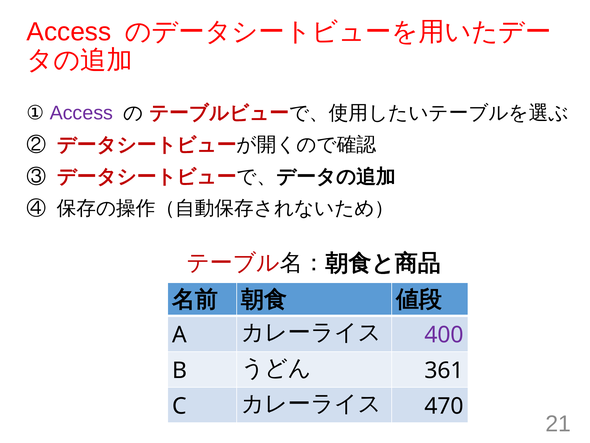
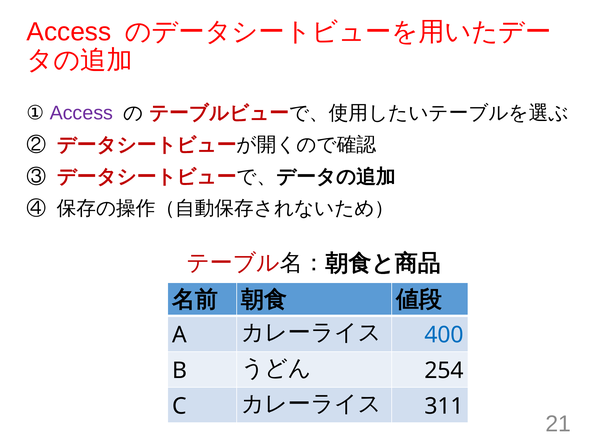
400 colour: purple -> blue (444, 335)
361: 361 -> 254 (444, 370)
470: 470 -> 311 (444, 406)
